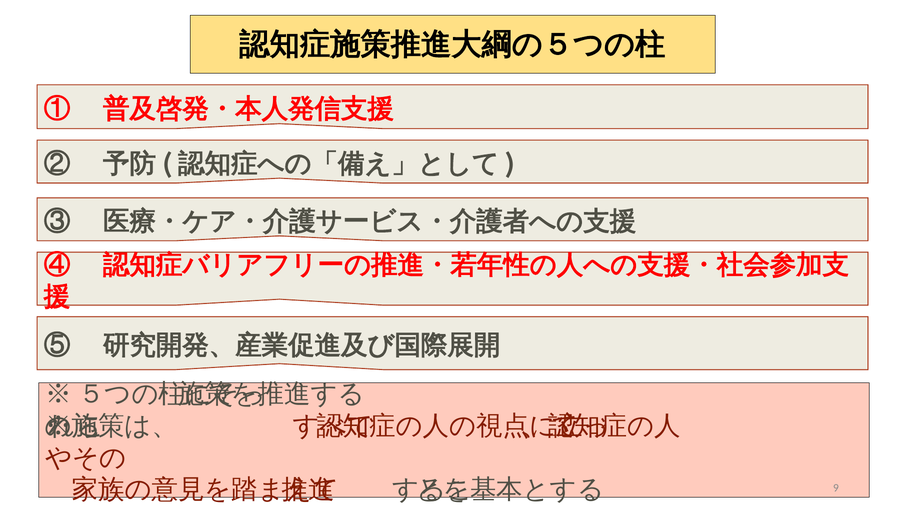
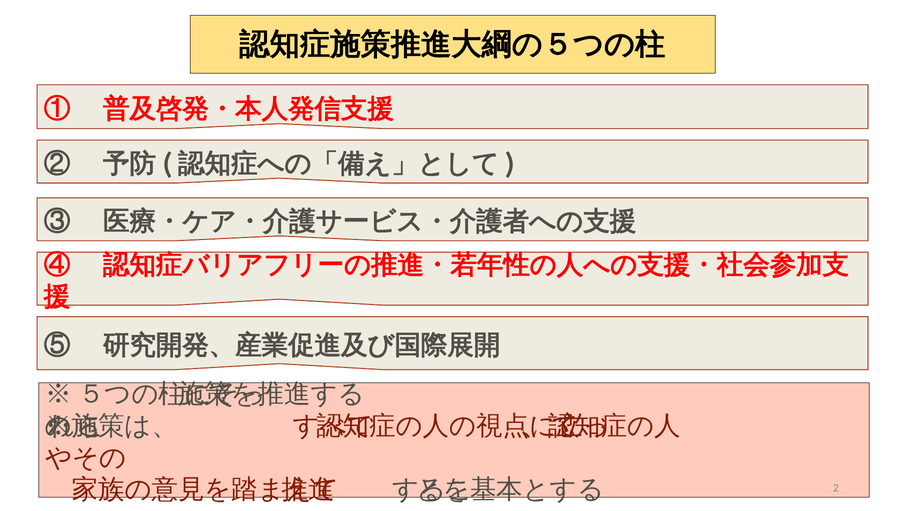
9: 9 -> 2 (836, 488)
